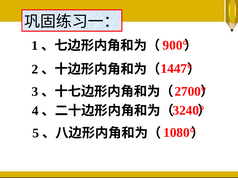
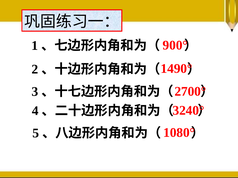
1447°: 1447° -> 1490° (176, 69)
